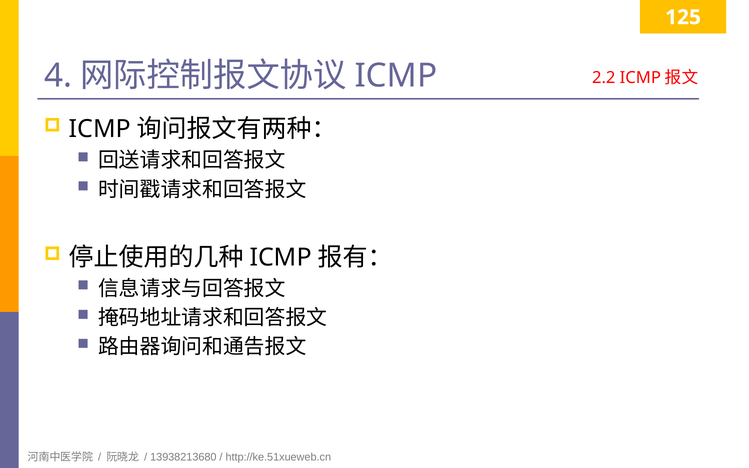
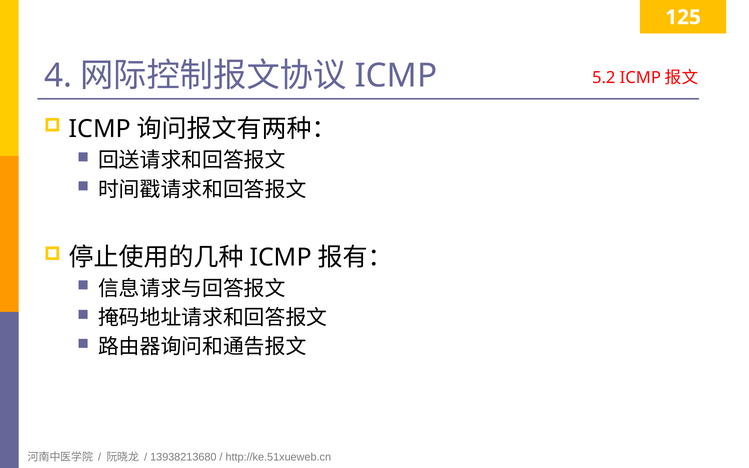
2.2: 2.2 -> 5.2 (604, 78)
